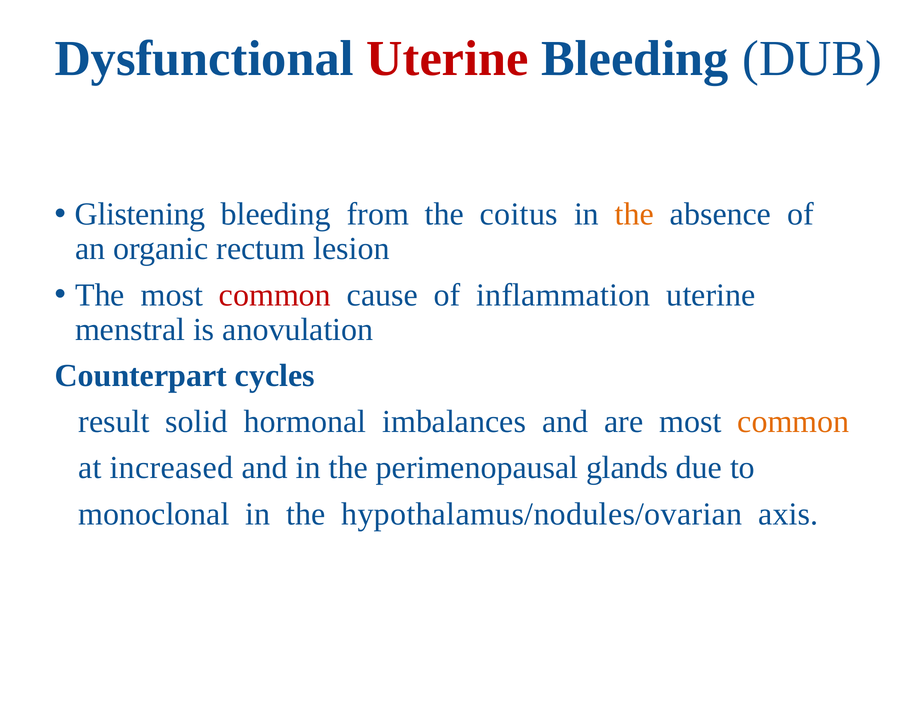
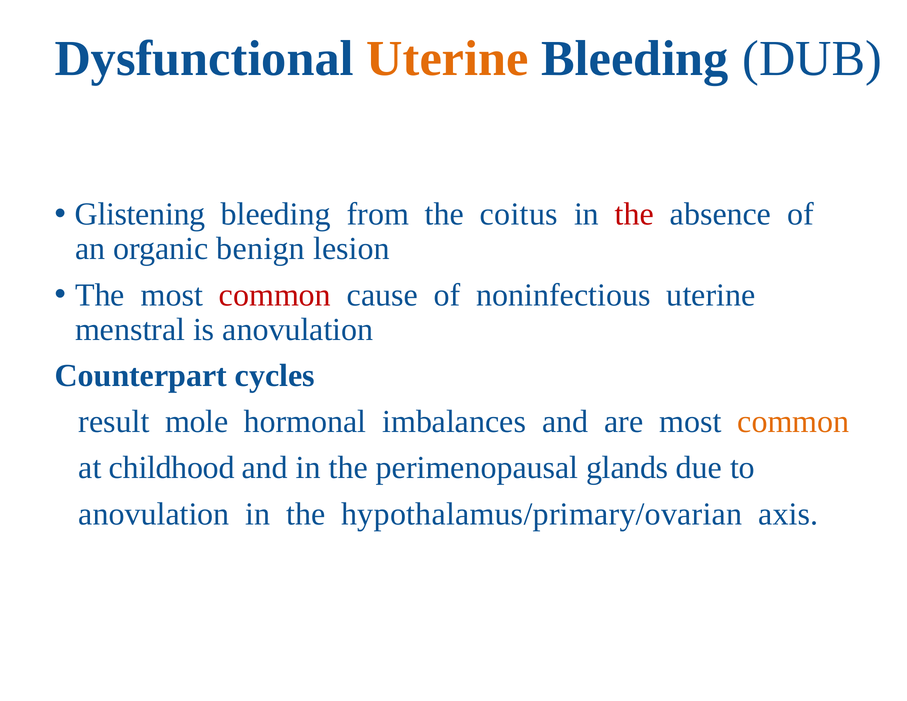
Uterine colour: red -> orange (448, 59)
the colour: orange -> red (634, 214)
rectum: rectum -> benign (261, 249)
inflammation: inflammation -> noninfectious (563, 295)
solid: solid -> mole (197, 422)
increased: increased -> childhood (172, 468)
monoclonal: monoclonal -> anovulation (154, 514)
hypothalamus/nodules/ovarian: hypothalamus/nodules/ovarian -> hypothalamus/primary/ovarian (542, 514)
